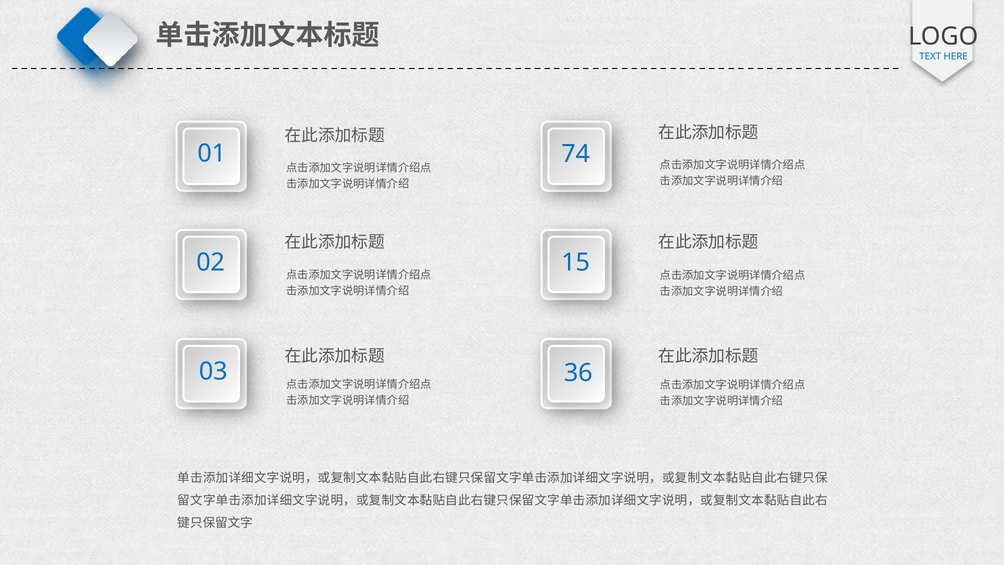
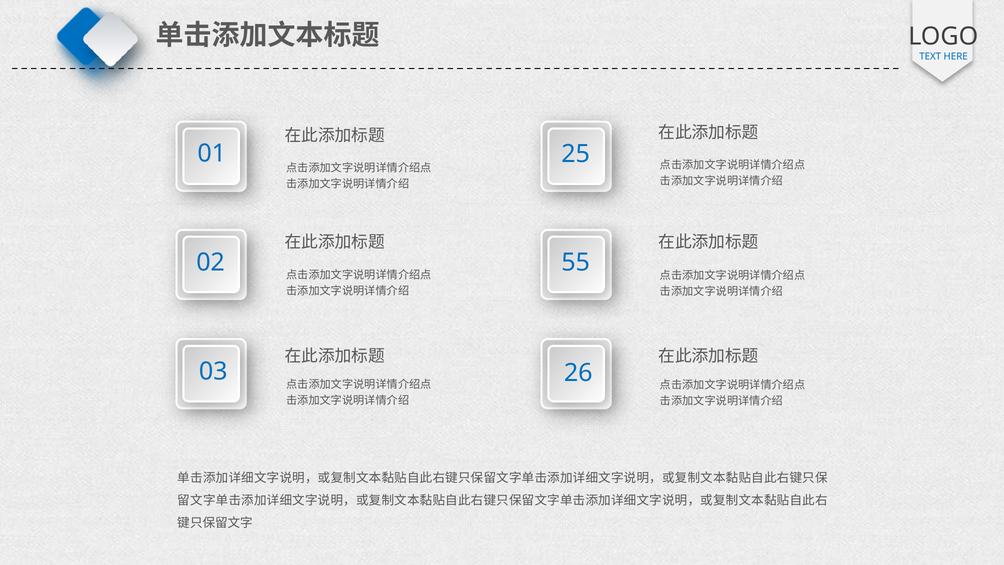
74: 74 -> 25 (576, 154)
15: 15 -> 55 (576, 262)
36: 36 -> 26 (578, 373)
